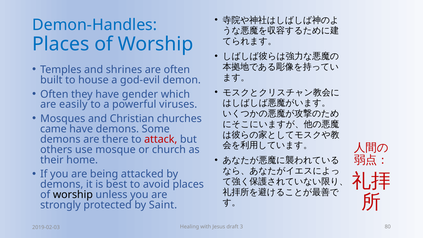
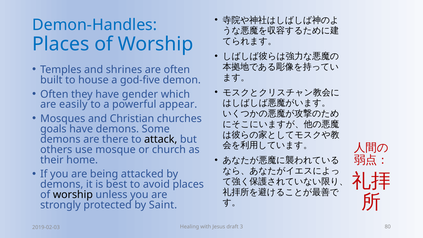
god-evil: god-evil -> god-five (140, 80)
viruses: viruses -> appear (178, 104)
came: came -> goals (53, 129)
attack colour: red -> black (161, 139)
